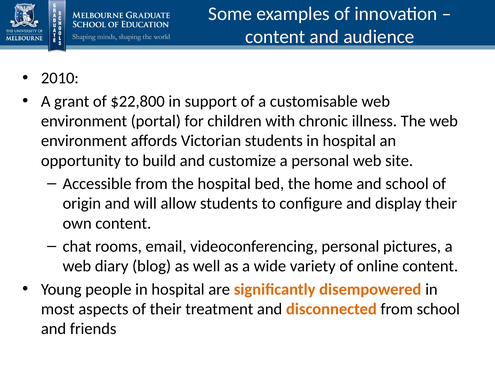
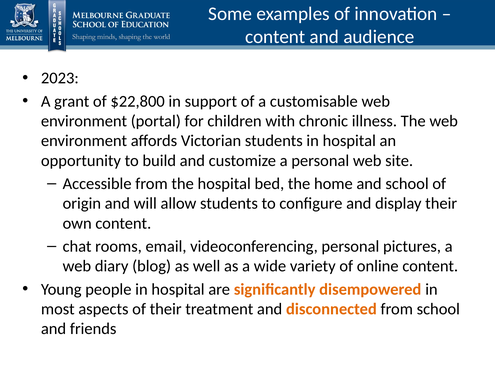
2010: 2010 -> 2023 (60, 78)
